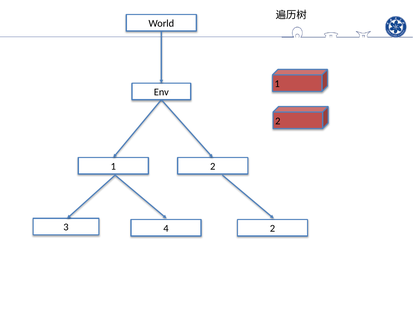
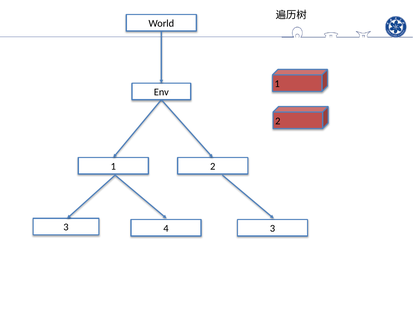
4 2: 2 -> 3 (273, 228)
